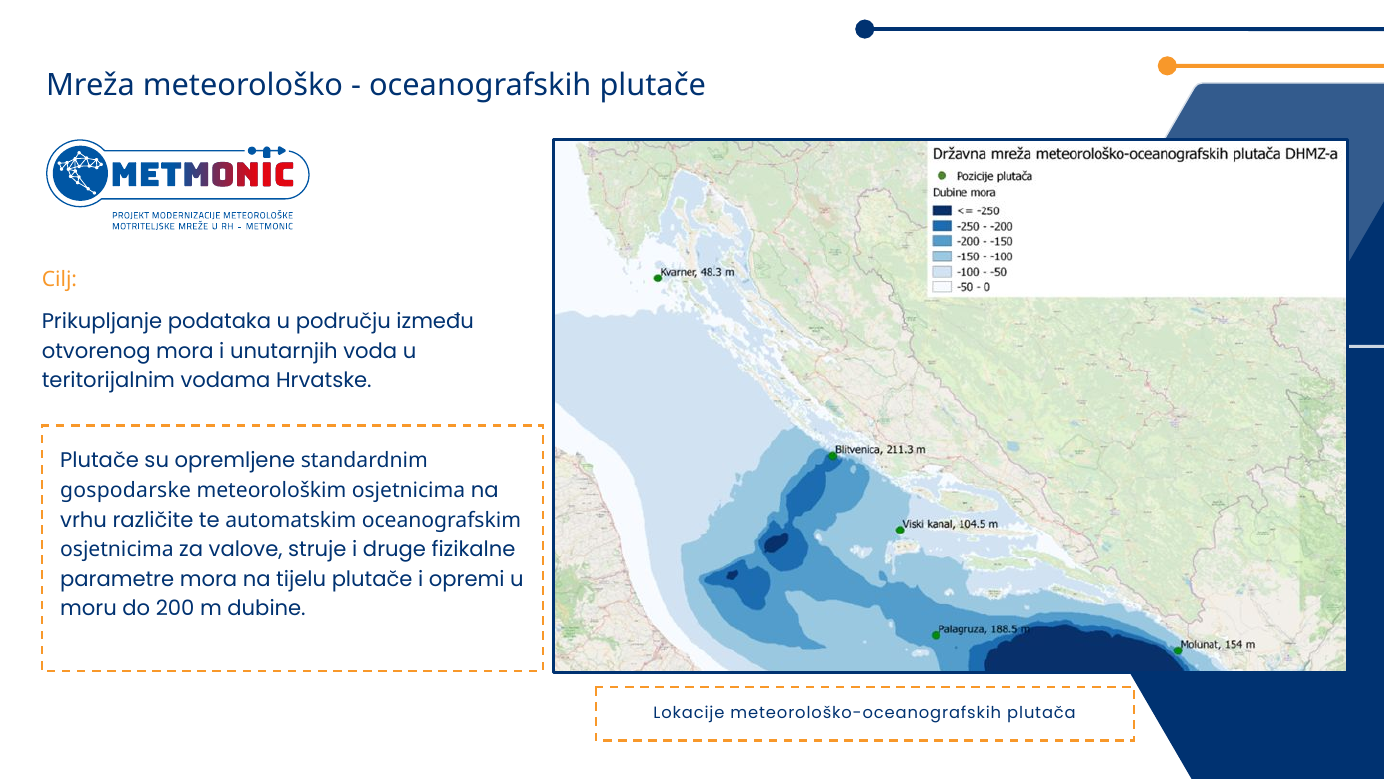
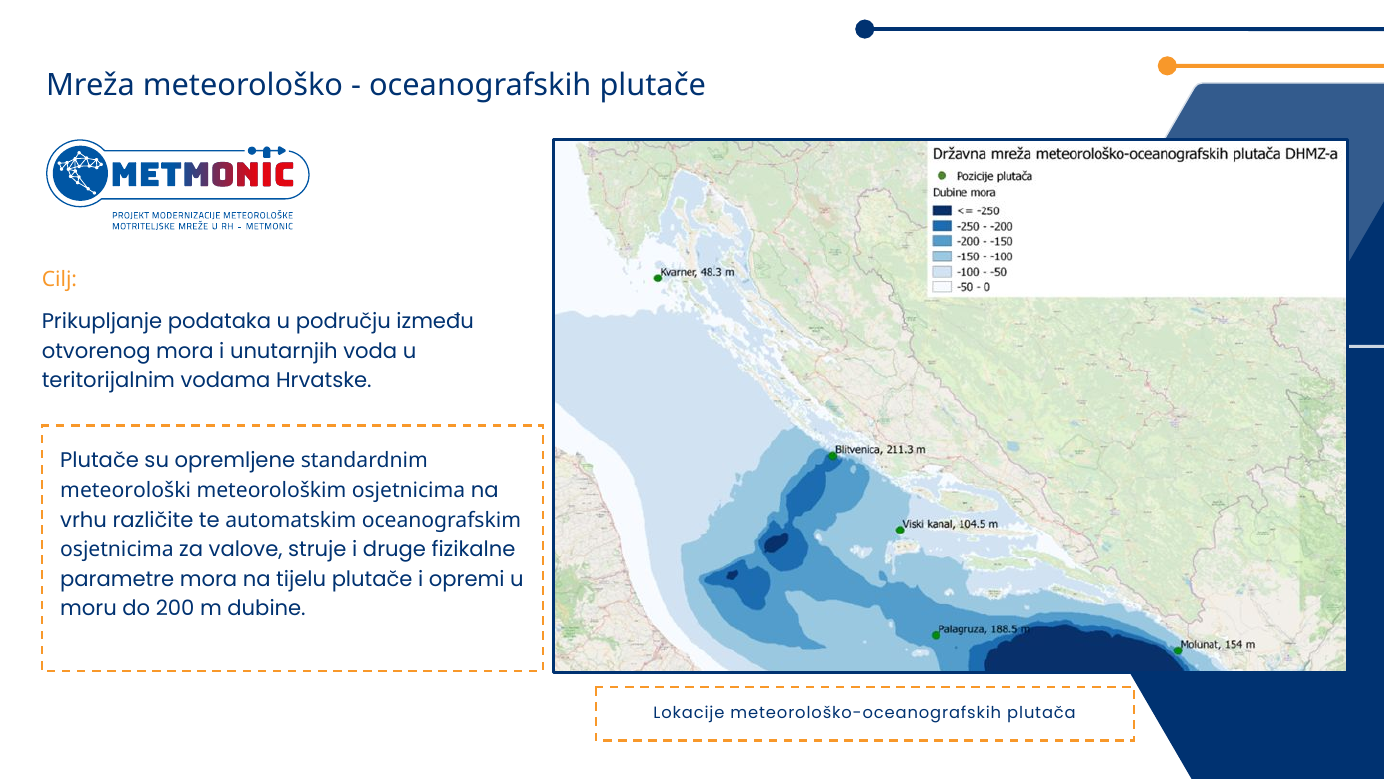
gospodarske: gospodarske -> meteorološki (126, 490)
